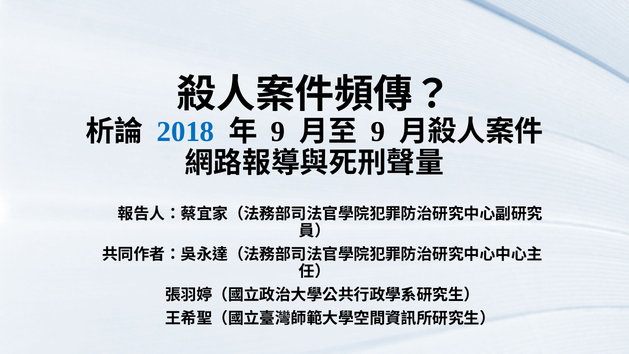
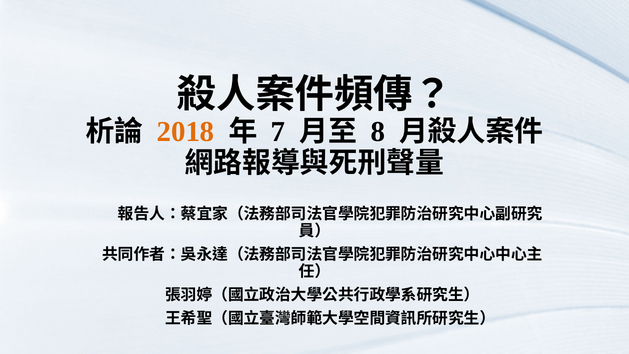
2018 colour: blue -> orange (186, 132)
9: 9 -> 7 (278, 132)
9: 9 -> 8 (378, 132)
